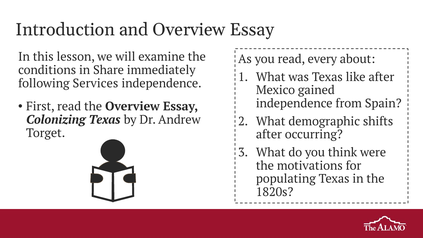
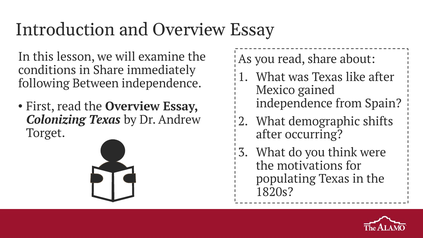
read every: every -> share (322, 59)
Services: Services -> Between (96, 83)
